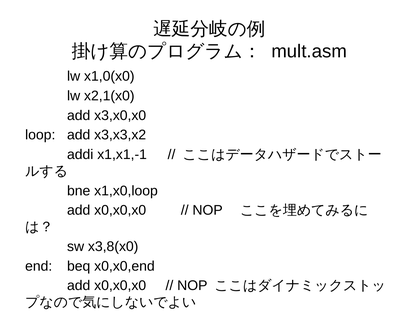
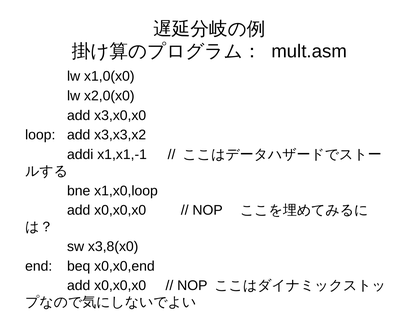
x2,1(x0: x2,1(x0 -> x2,0(x0 (109, 96)
